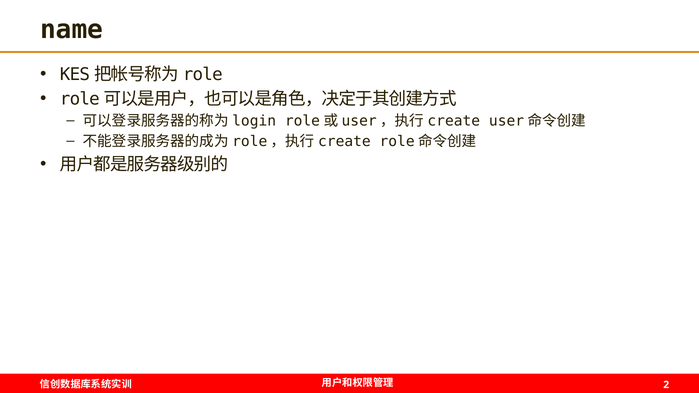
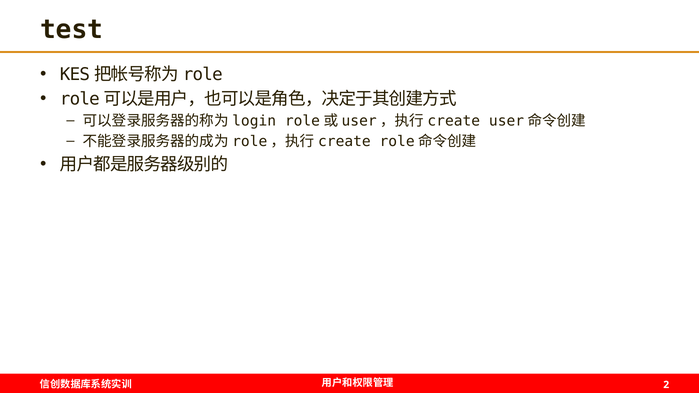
name: name -> test (72, 30)
